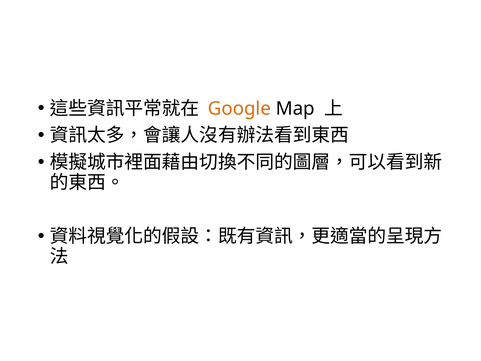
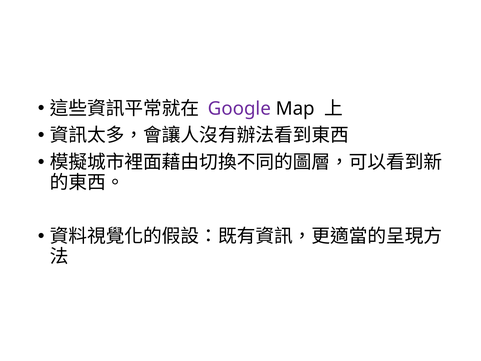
Google colour: orange -> purple (239, 108)
